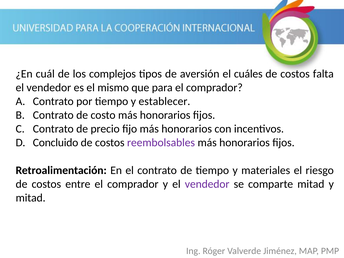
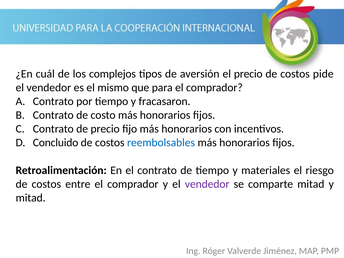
el cuáles: cuáles -> precio (248, 74)
falta: falta -> pide (323, 74)
establecer: establecer -> fracasaron (165, 101)
reembolsables colour: purple -> blue (161, 143)
